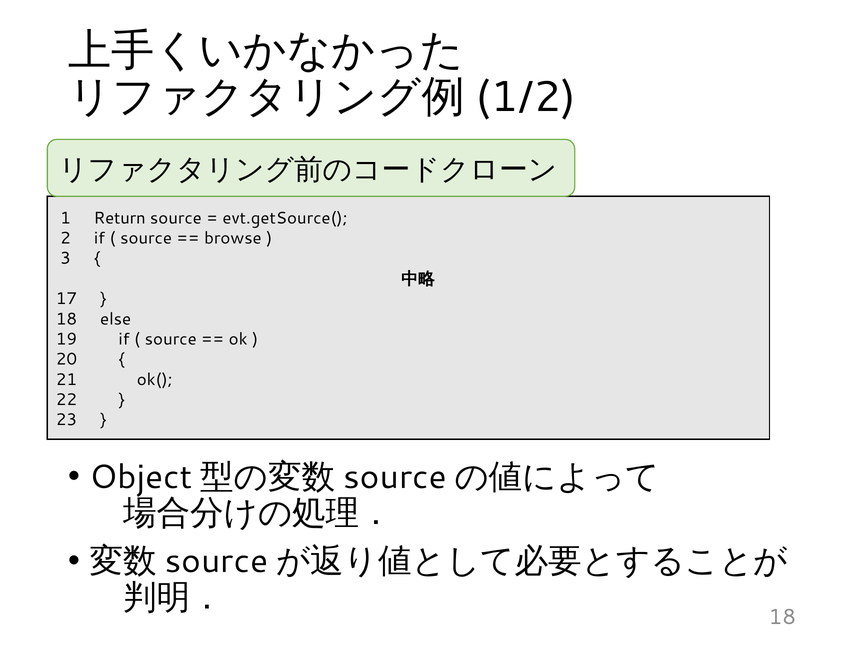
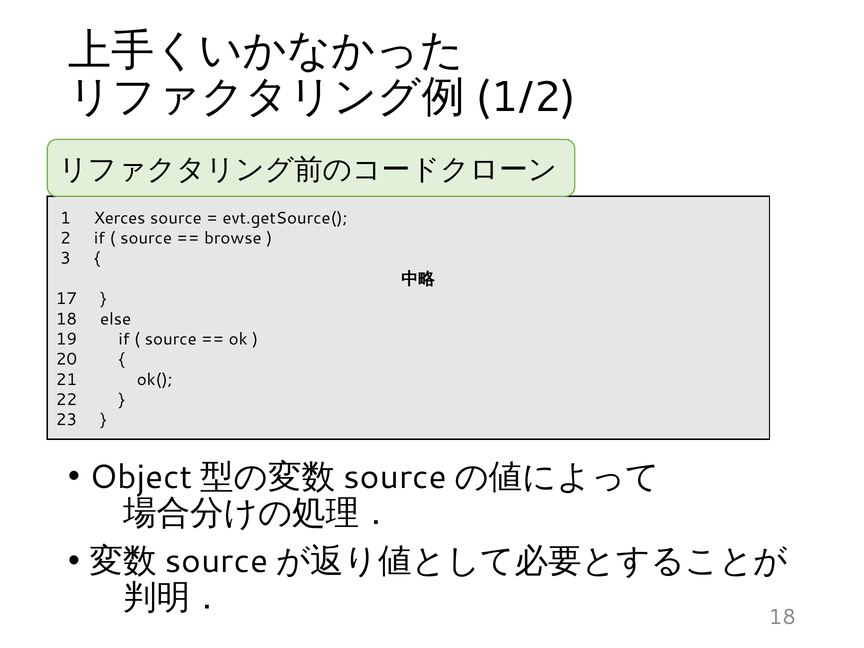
Return: Return -> Xerces (120, 218)
